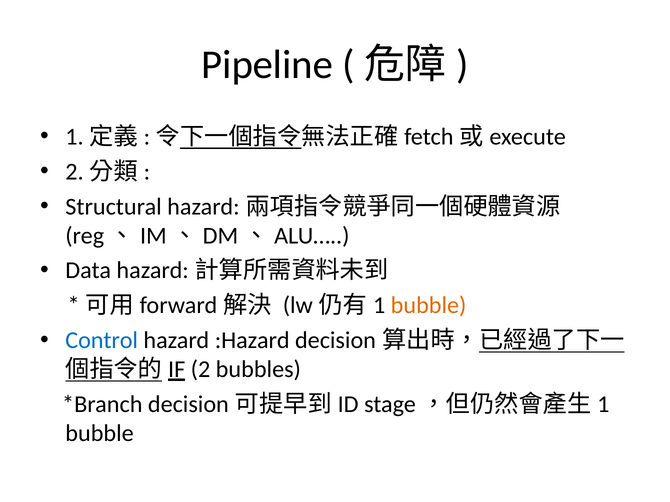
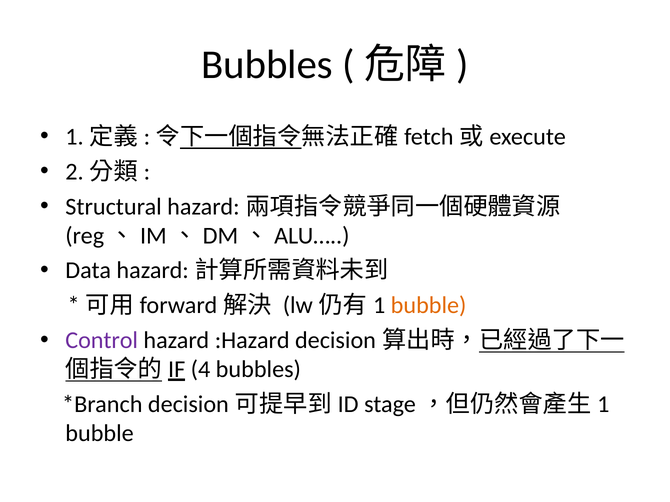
Pipeline: Pipeline -> Bubbles (267, 65)
Control colour: blue -> purple (102, 341)
2: 2 -> 4 (201, 370)
